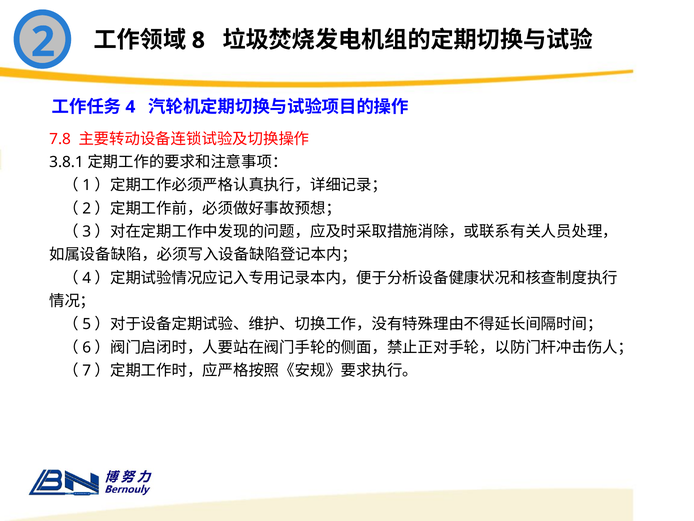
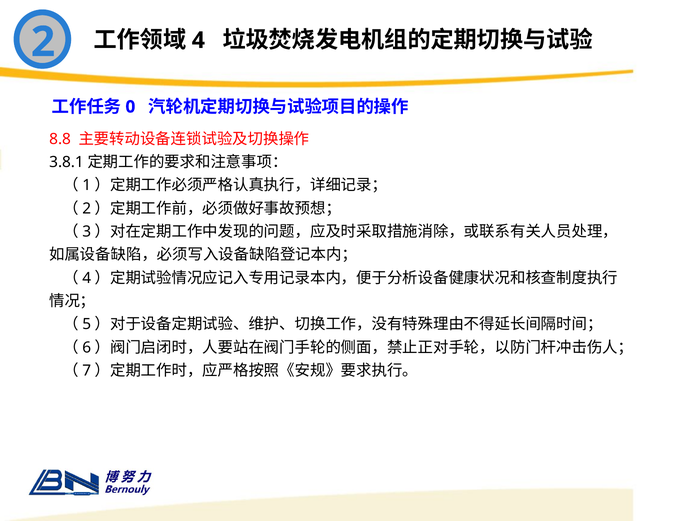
8: 8 -> 4 (198, 40)
4: 4 -> 0 (130, 107)
7.8: 7.8 -> 8.8 (60, 139)
